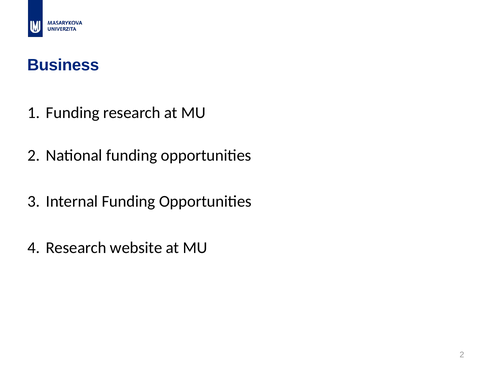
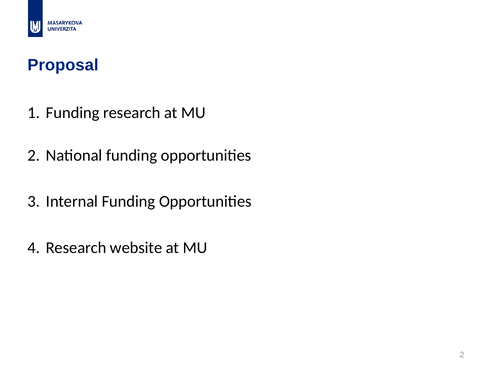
Business: Business -> Proposal (63, 65)
